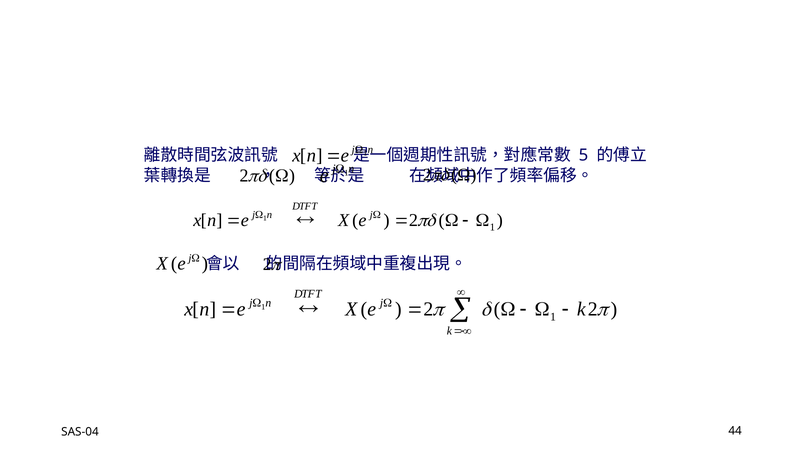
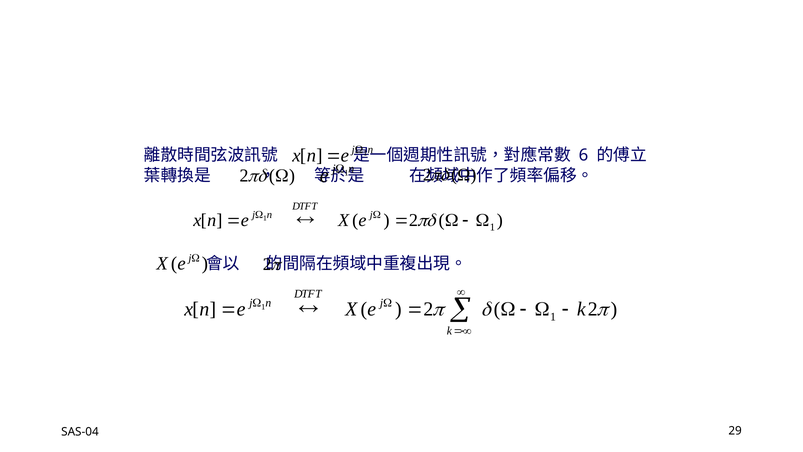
5: 5 -> 6 (584, 155)
44: 44 -> 29 (735, 431)
